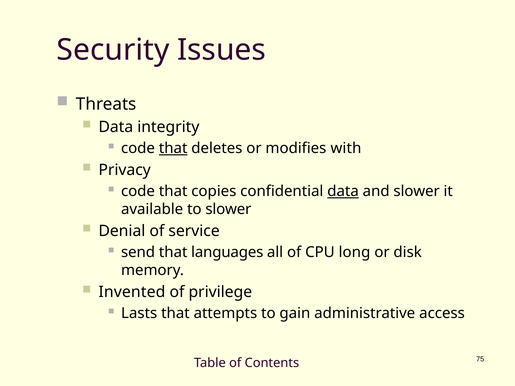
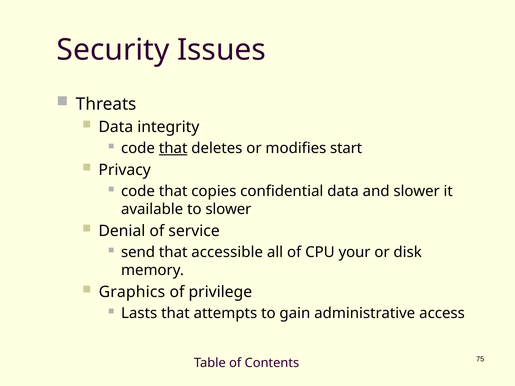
with: with -> start (346, 148)
data underline: present -> none (343, 191)
languages: languages -> accessible (227, 253)
long: long -> your (355, 253)
Invented: Invented -> Graphics (132, 292)
